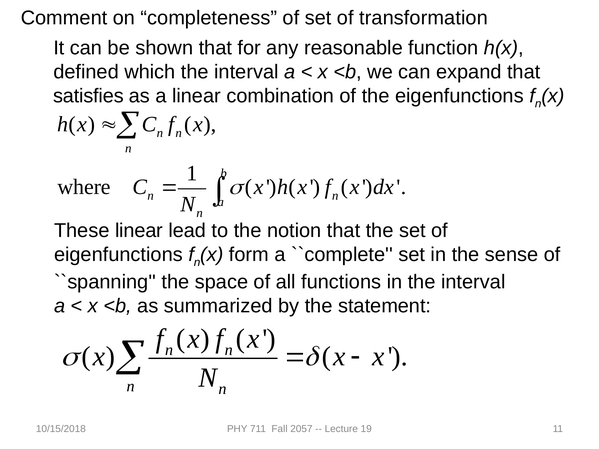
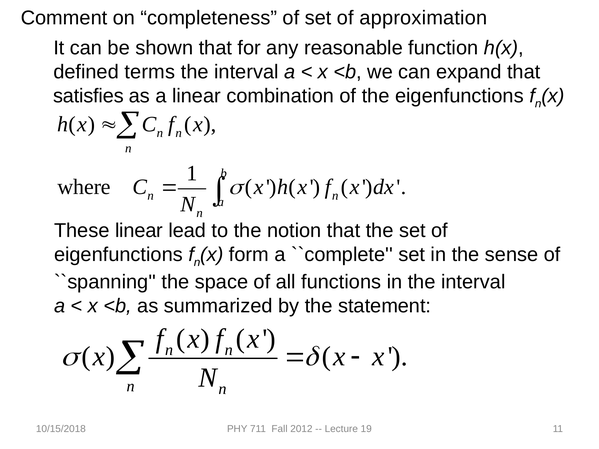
transformation: transformation -> approximation (423, 18)
which: which -> terms (150, 72)
2057: 2057 -> 2012 (301, 429)
